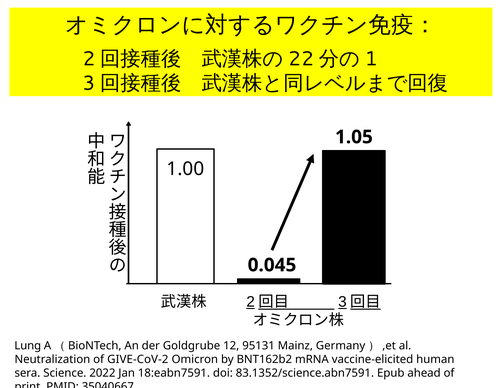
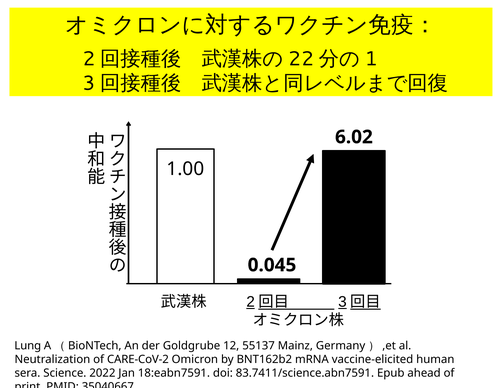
1.05: 1.05 -> 6.02 (354, 137)
95131: 95131 -> 55137 (259, 346)
GIVE-CoV-2: GIVE-CoV-2 -> CARE-CoV-2 (138, 359)
83.1352/science.abn7591: 83.1352/science.abn7591 -> 83.7411/science.abn7591 (305, 373)
